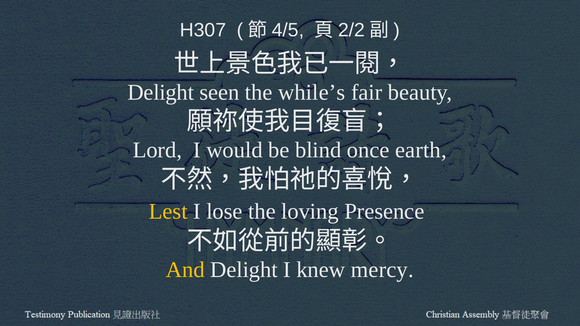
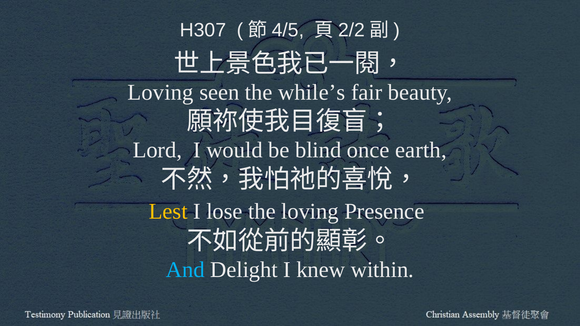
Delight: Delight -> Loving (161, 92)
And colour: yellow -> light blue (185, 270)
mercy: mercy -> within (382, 270)
